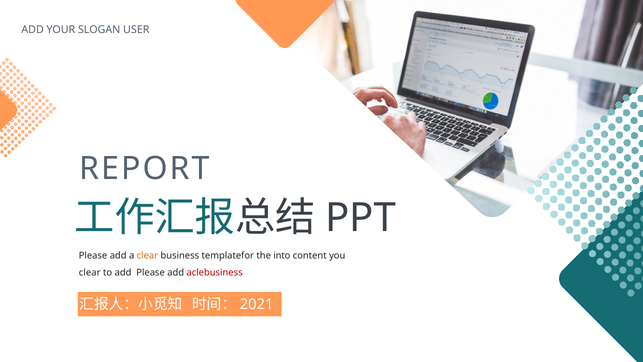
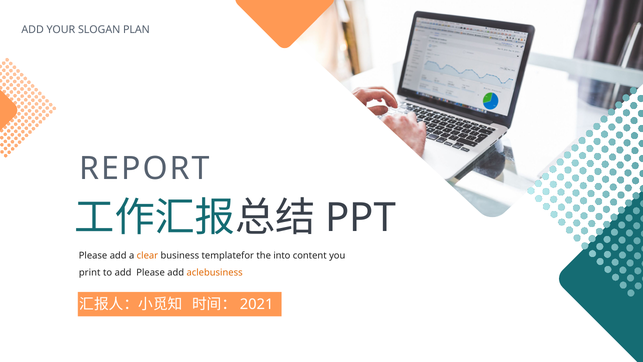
USER: USER -> PLAN (136, 30)
clear: clear -> print (90, 272)
aclebusiness colour: red -> orange (215, 272)
